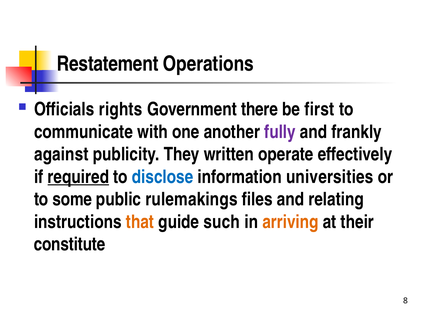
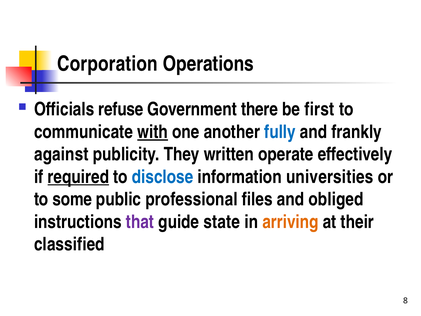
Restatement: Restatement -> Corporation (108, 64)
rights: rights -> refuse (121, 109)
with underline: none -> present (153, 132)
fully colour: purple -> blue (280, 132)
rulemakings: rulemakings -> professional (192, 199)
relating: relating -> obliged (336, 199)
that colour: orange -> purple (140, 222)
such: such -> state (222, 222)
constitute: constitute -> classified (69, 244)
